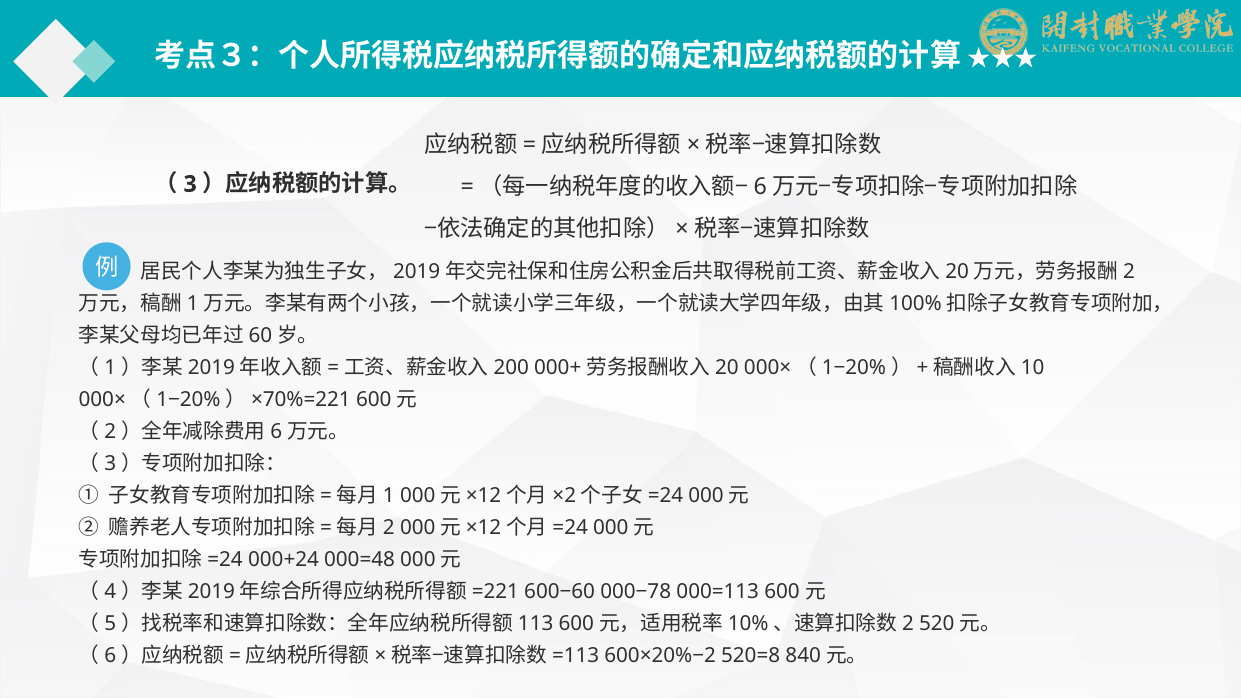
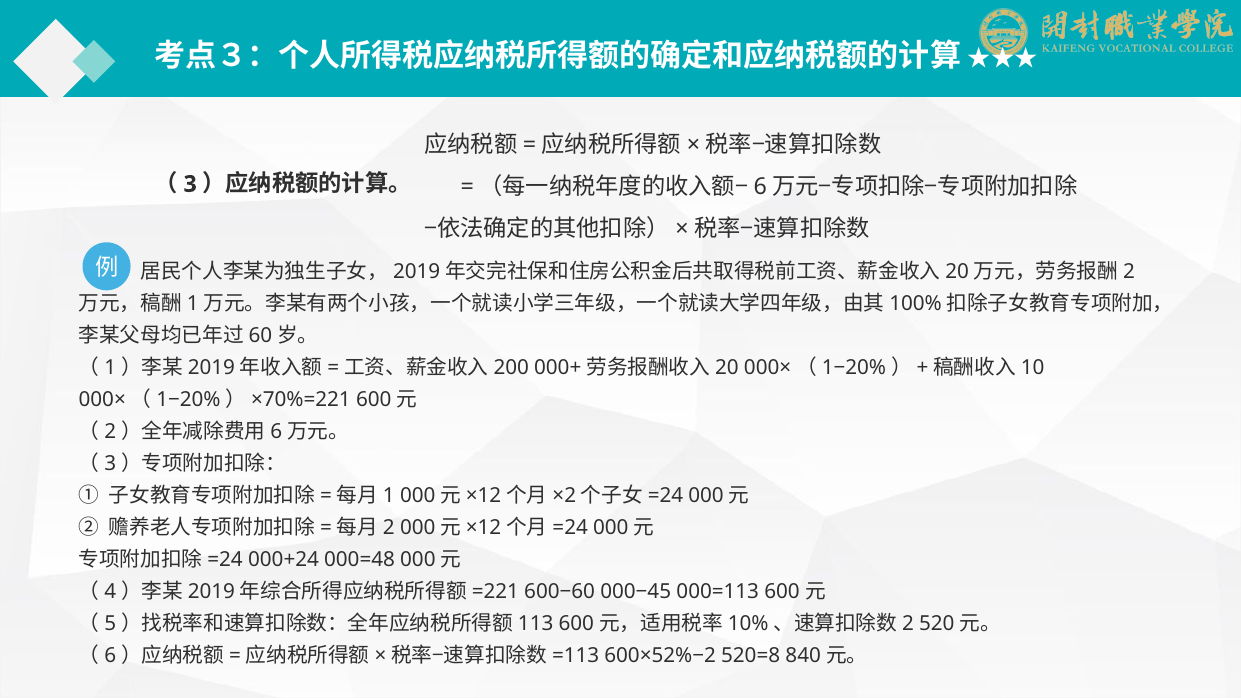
000−78: 000−78 -> 000−45 (636, 592)
600×20%−2: 600×20%−2 -> 600×52%−2 (660, 656)
